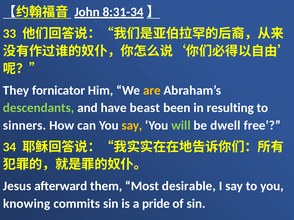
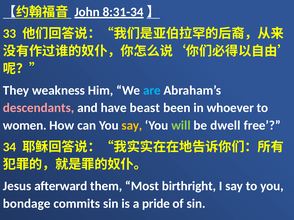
fornicator: fornicator -> weakness (58, 91)
are colour: yellow -> light blue (152, 91)
descendants colour: light green -> pink (39, 108)
resulting: resulting -> whoever (230, 108)
sinners: sinners -> women (25, 126)
desirable: desirable -> birthright (189, 186)
knowing: knowing -> bondage (27, 204)
